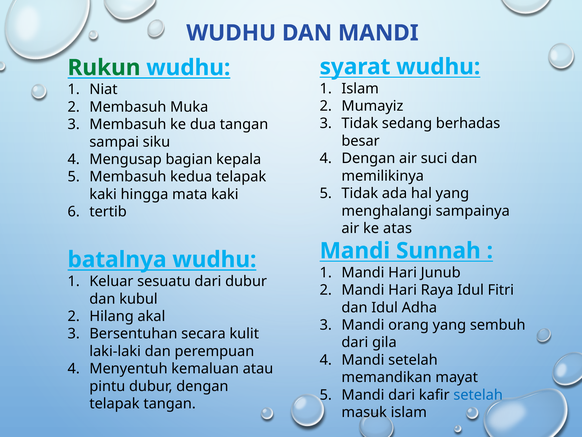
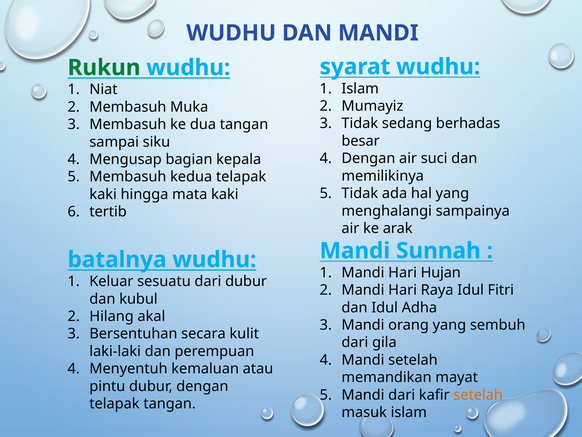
atas: atas -> arak (398, 228)
Junub: Junub -> Hujan (441, 272)
setelah colour: blue -> orange (478, 394)
